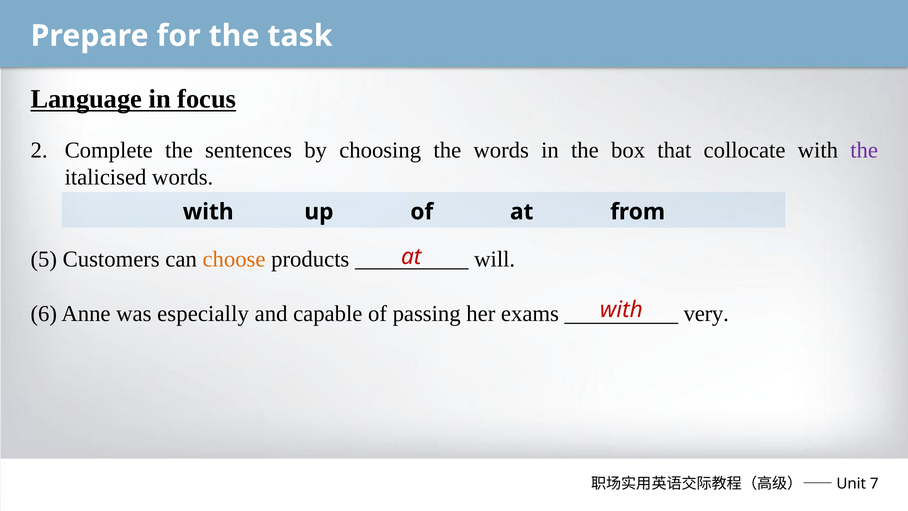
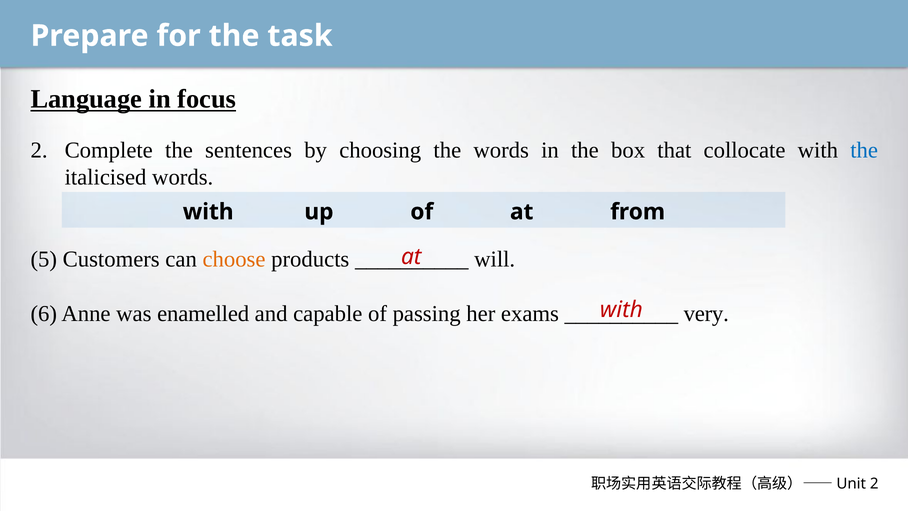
the colour: purple -> blue (864, 150)
especially: especially -> enamelled (203, 314)
7: 7 -> 2 (874, 483)
